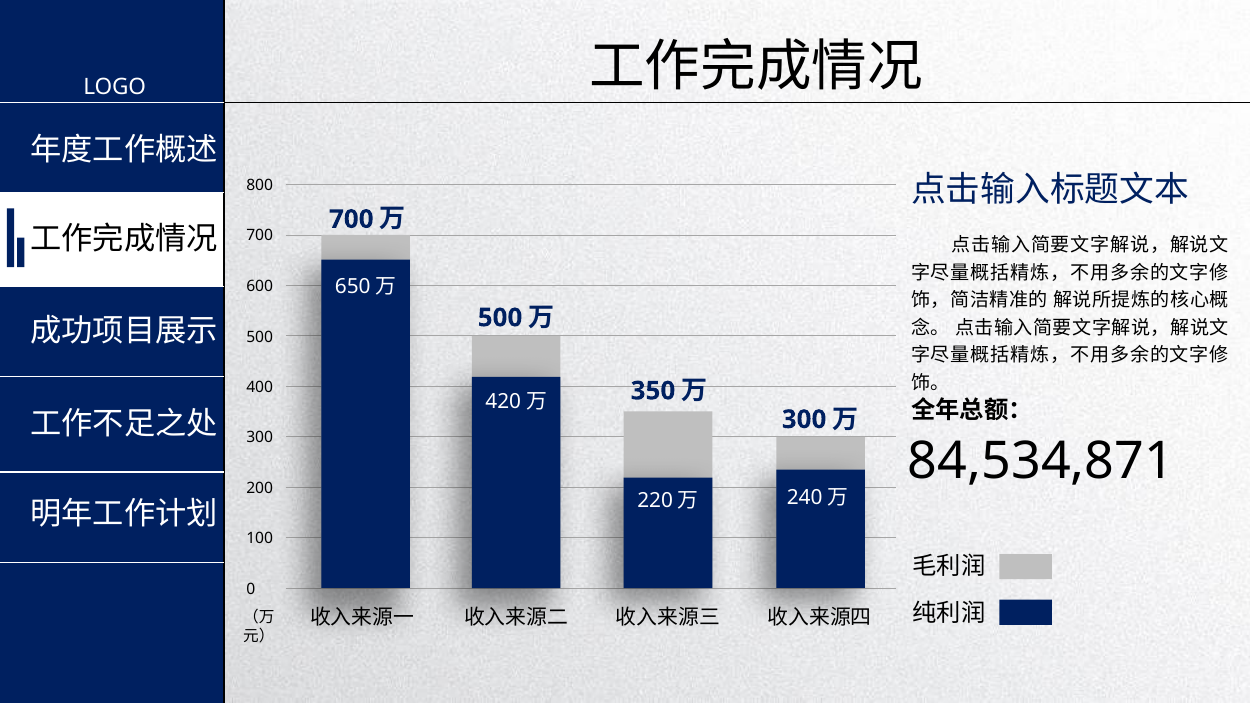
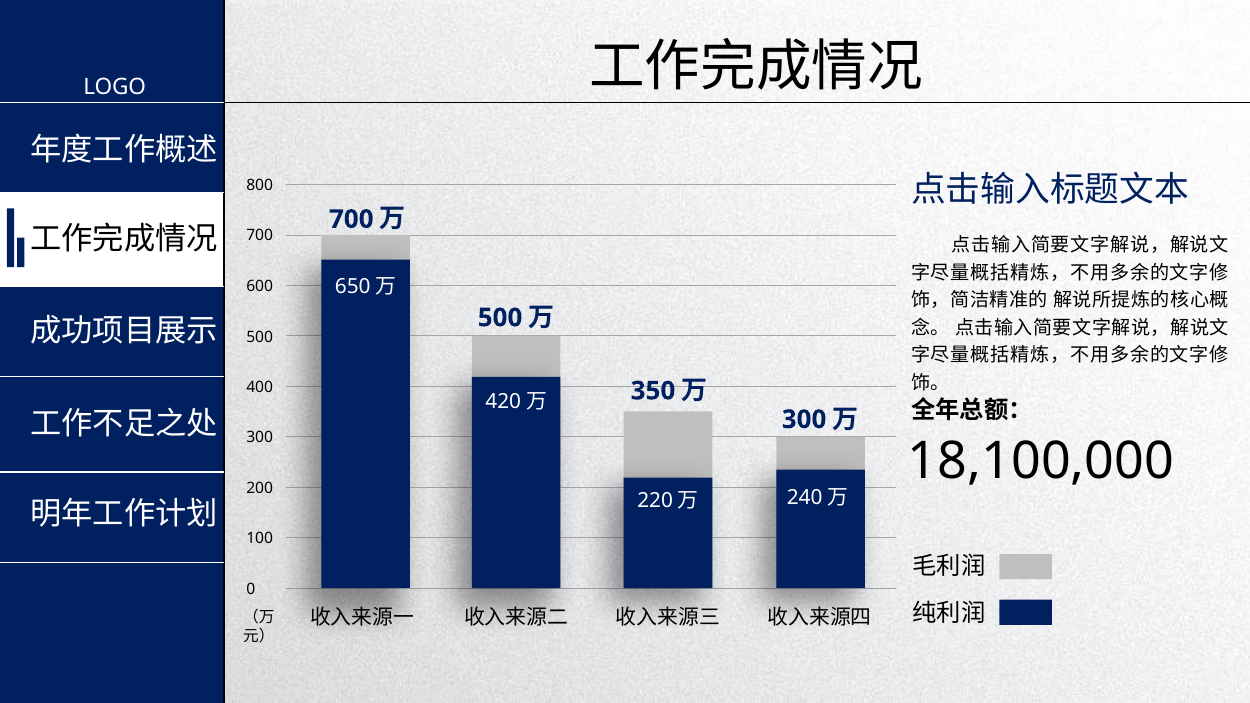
84,534,871: 84,534,871 -> 18,100,000 (1041, 461)
